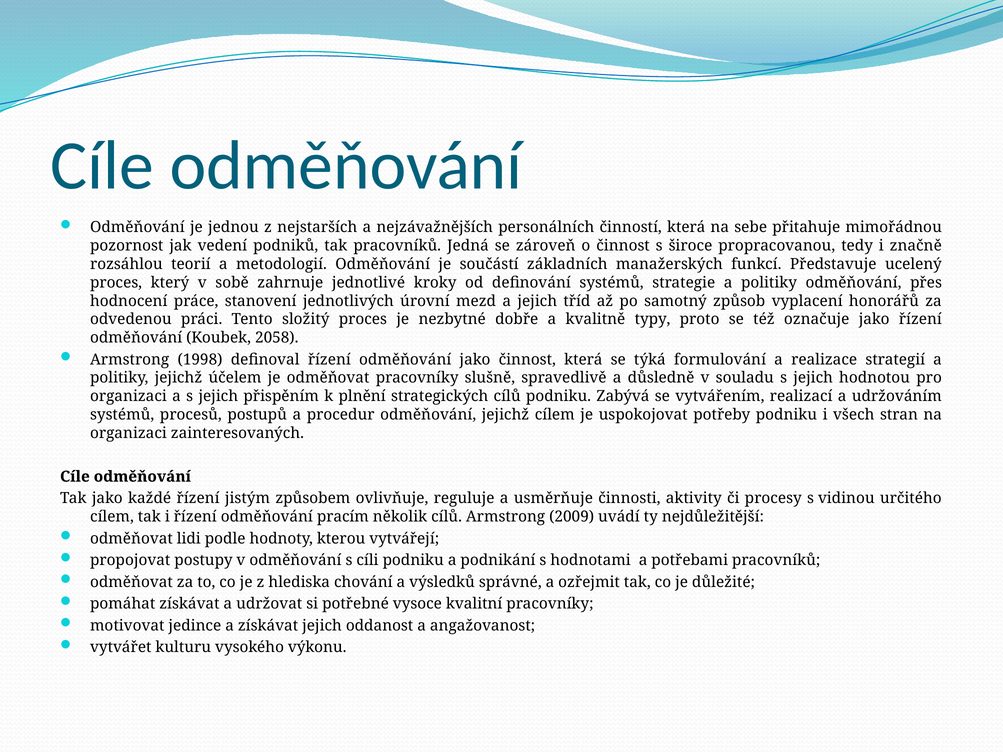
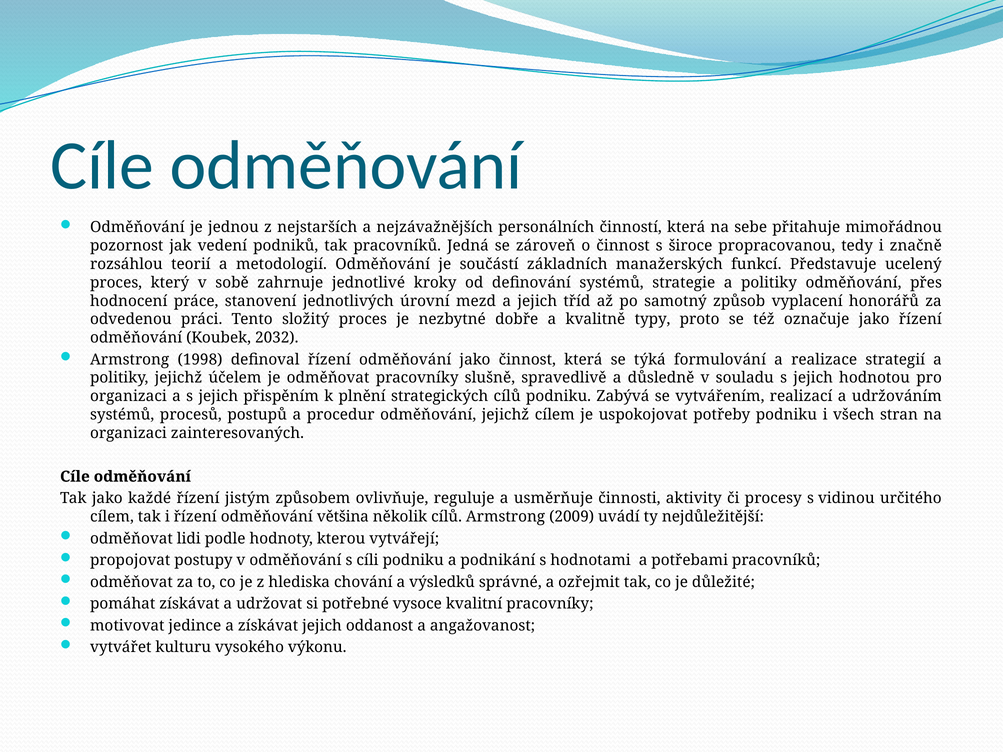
2058: 2058 -> 2032 (277, 338)
pracím: pracím -> většina (343, 517)
